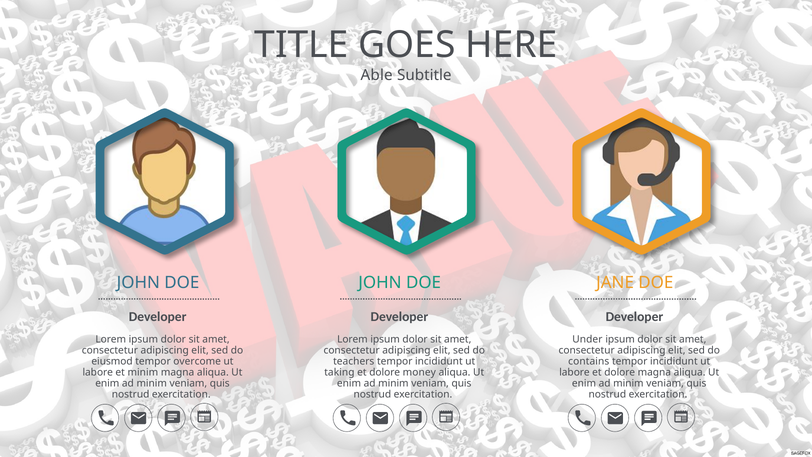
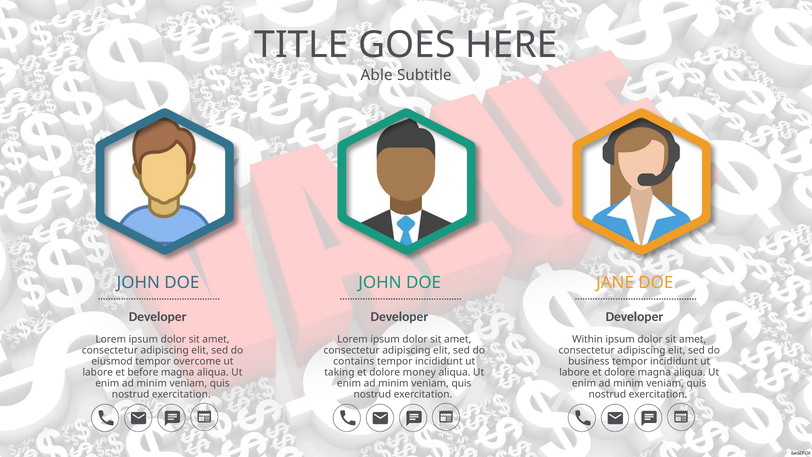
Under: Under -> Within (587, 339)
teachers: teachers -> contains (354, 361)
contains: contains -> business (589, 361)
et minim: minim -> before (143, 372)
